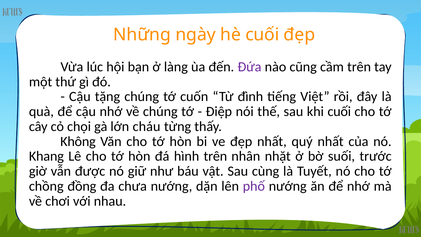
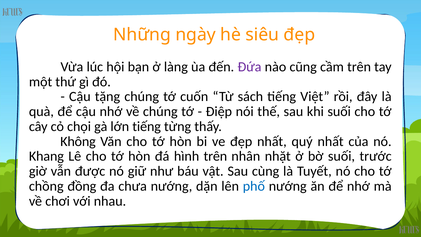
hè cuối: cuối -> siêu (262, 35)
đình: đình -> sách (250, 97)
khi cuối: cuối -> suối (339, 112)
lớn cháu: cháu -> tiếng (147, 126)
phố colour: purple -> blue (254, 186)
